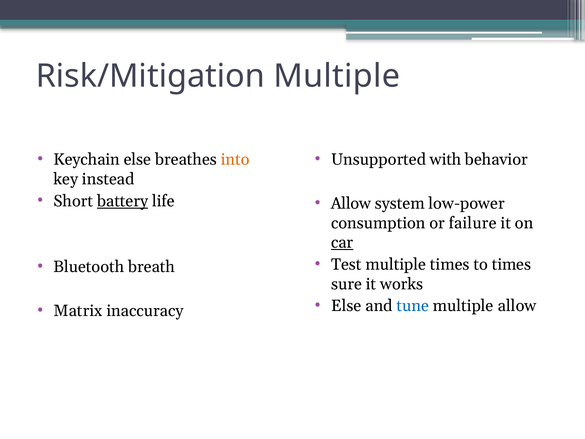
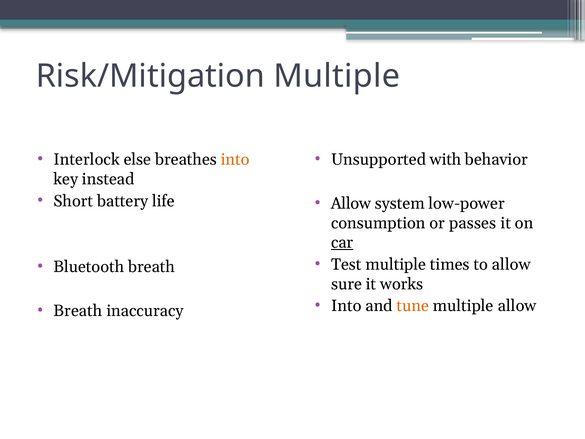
Keychain: Keychain -> Interlock (87, 159)
battery underline: present -> none (123, 201)
failure: failure -> passes (473, 223)
to times: times -> allow (511, 264)
Else: Else -> Into (346, 306)
tune colour: blue -> orange (413, 306)
Matrix: Matrix -> Breath (78, 311)
